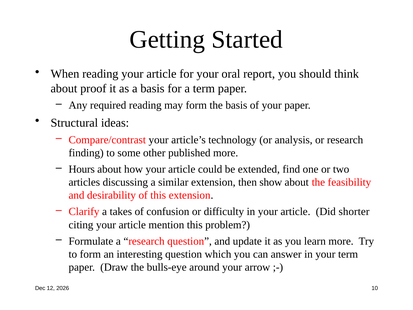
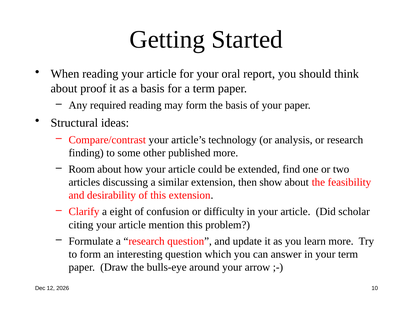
Hours: Hours -> Room (82, 169)
takes: takes -> eight (121, 212)
shorter: shorter -> scholar (354, 212)
